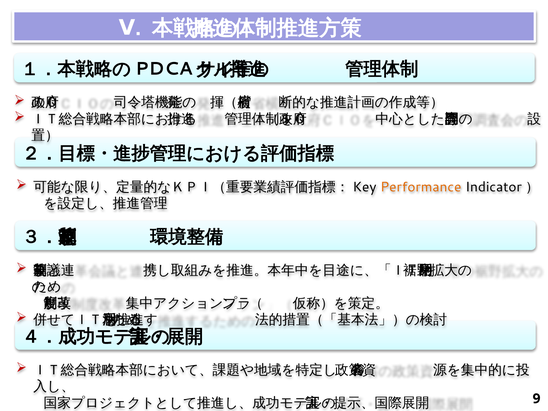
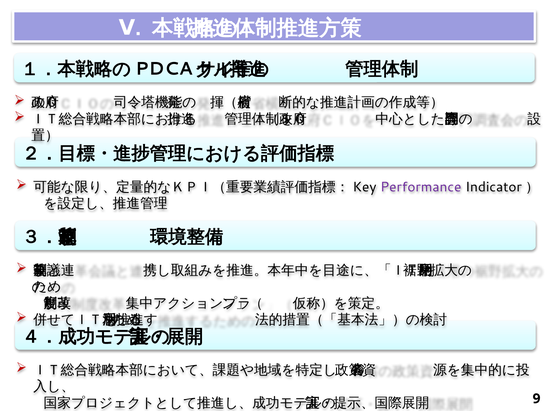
Performance colour: orange -> purple (421, 187)
